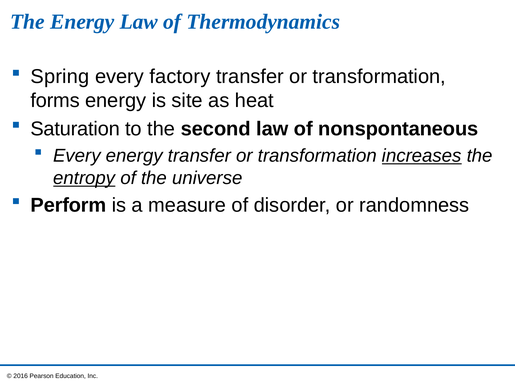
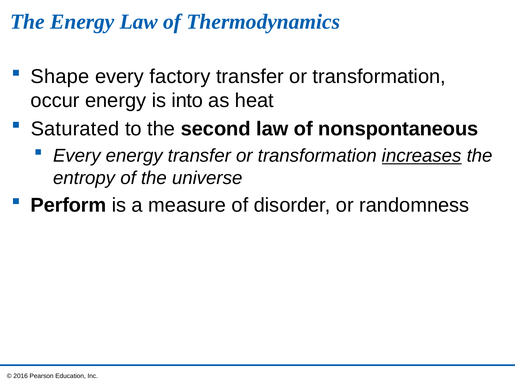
Spring: Spring -> Shape (60, 77)
forms: forms -> occur (55, 101)
site: site -> into (187, 101)
Saturation: Saturation -> Saturated (75, 129)
entropy underline: present -> none (84, 178)
